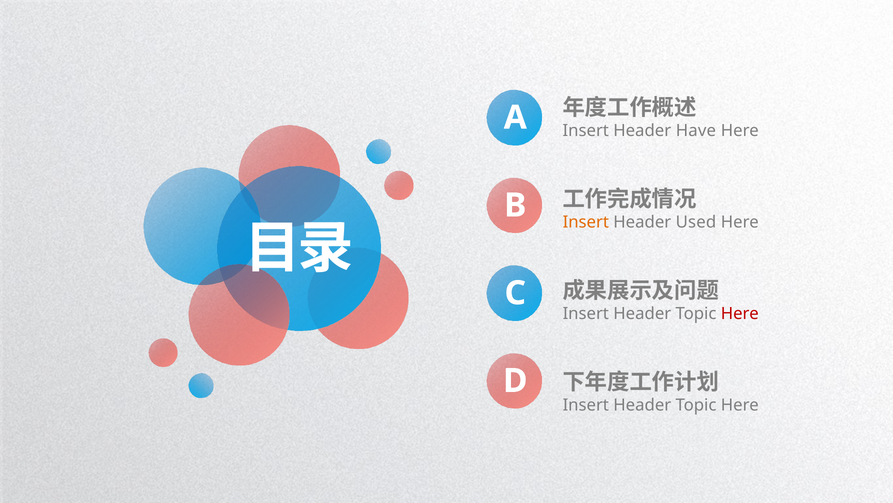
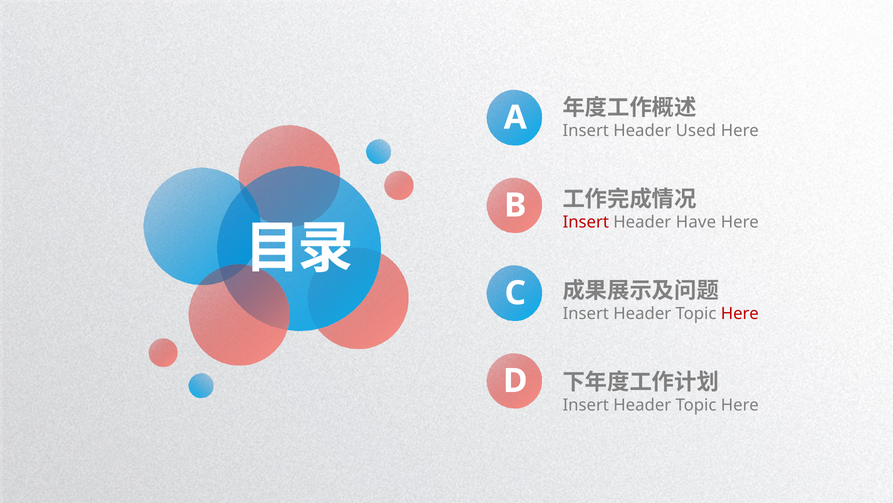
Have: Have -> Used (696, 131)
Insert colour: orange -> red (586, 222)
Used: Used -> Have (696, 222)
